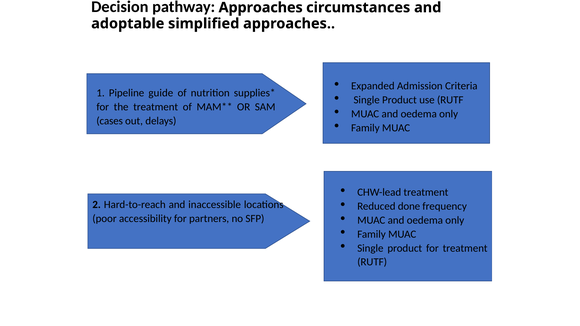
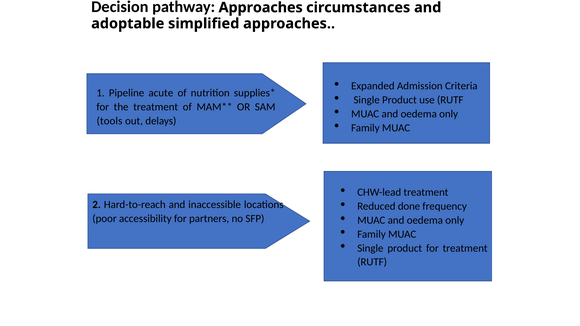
guide: guide -> acute (161, 93)
cases: cases -> tools (110, 121)
